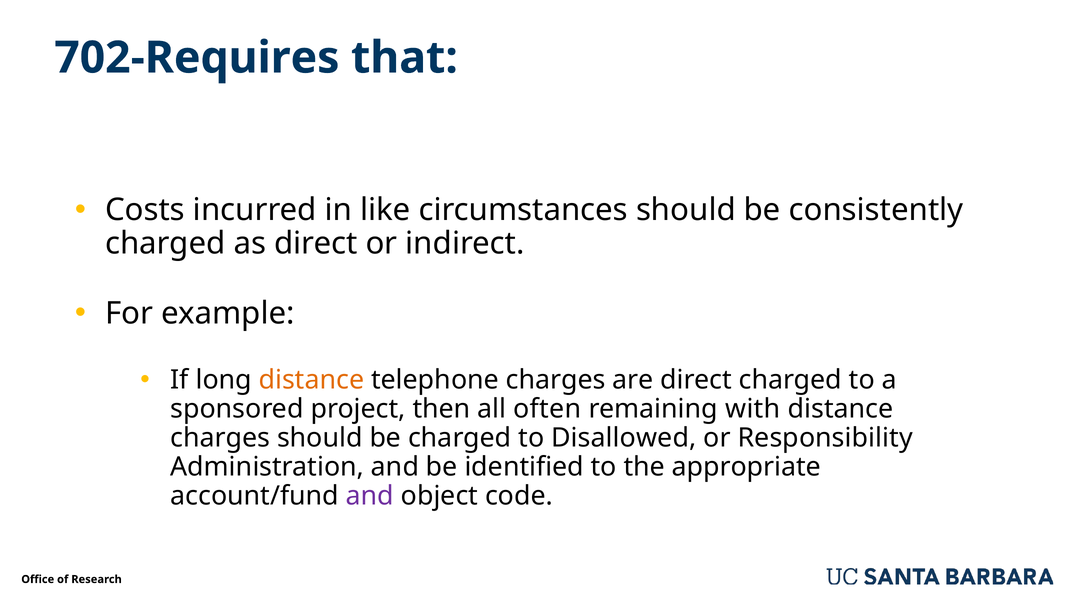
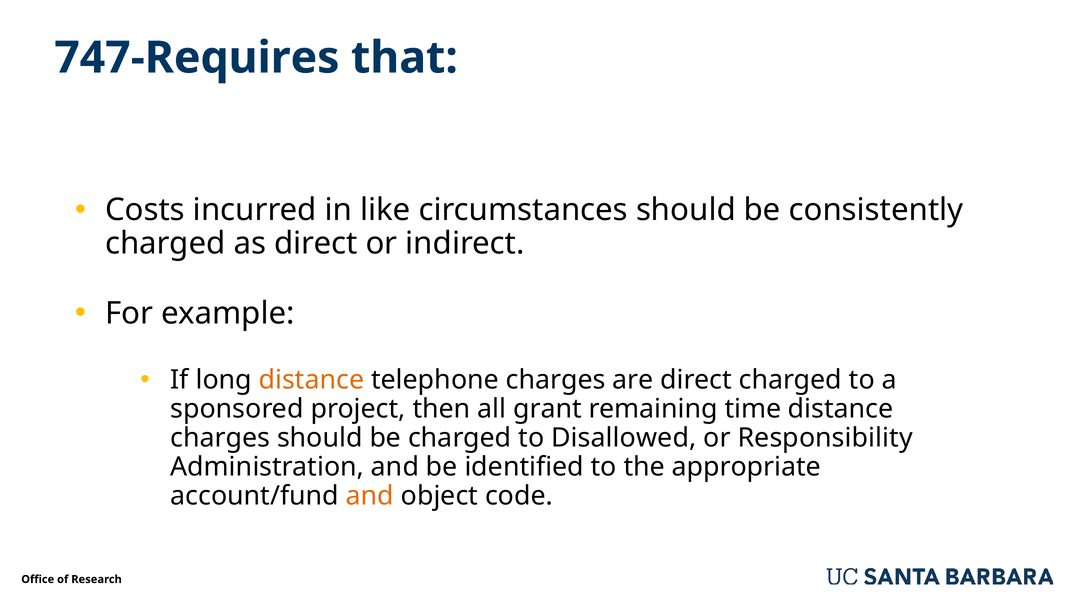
702-Requires: 702-Requires -> 747-Requires (197, 58)
often: often -> grant (547, 409)
with: with -> time (753, 409)
and colour: purple -> orange (370, 496)
